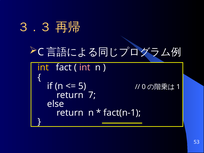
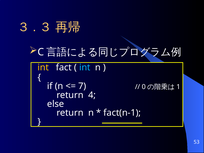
int colour: pink -> light blue (85, 67)
5: 5 -> 7 (82, 86)
7: 7 -> 4 (92, 95)
